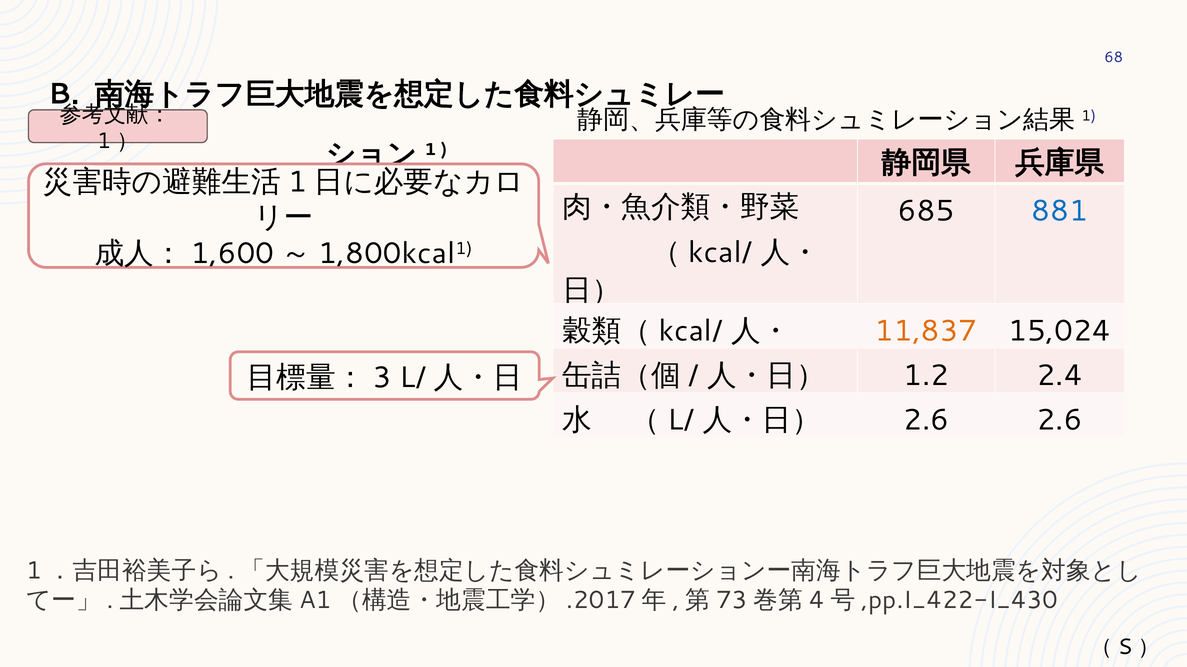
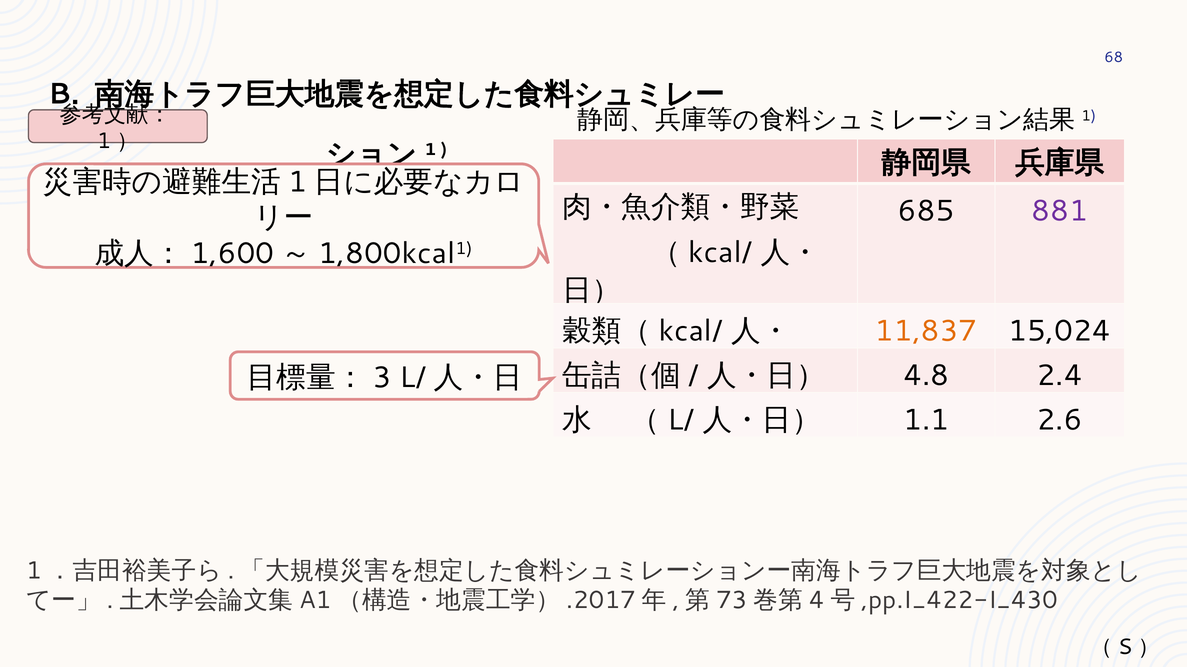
881 colour: blue -> purple (1060, 211)
1.2: 1.2 -> 4.8 (926, 376)
2.6: 2.6 -> 1.1 (926, 420)
